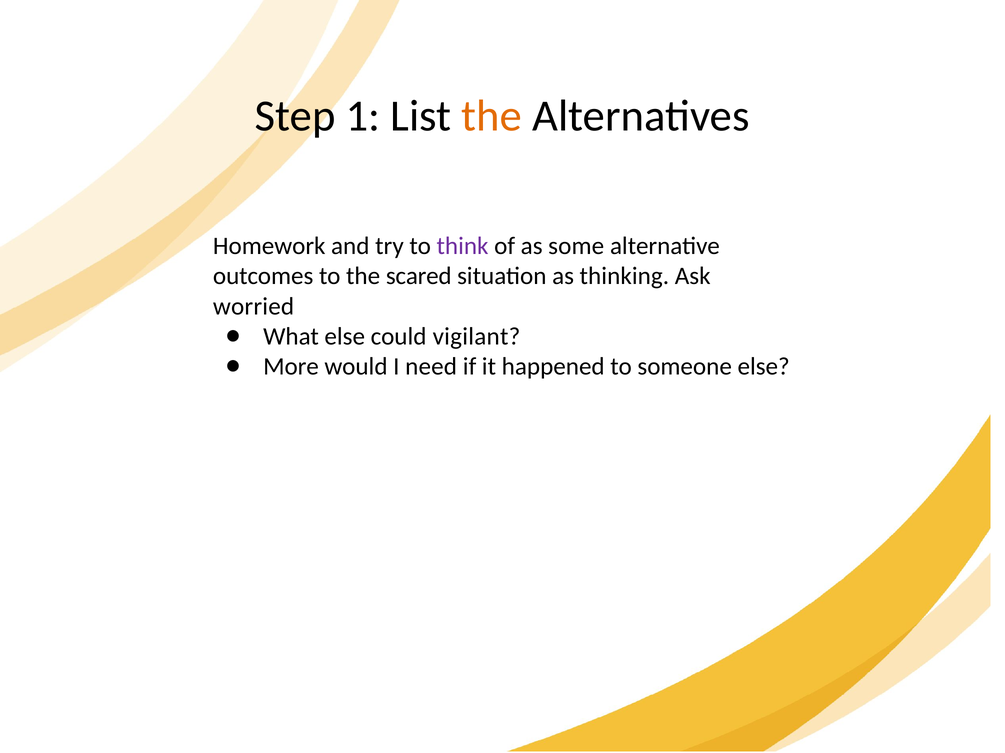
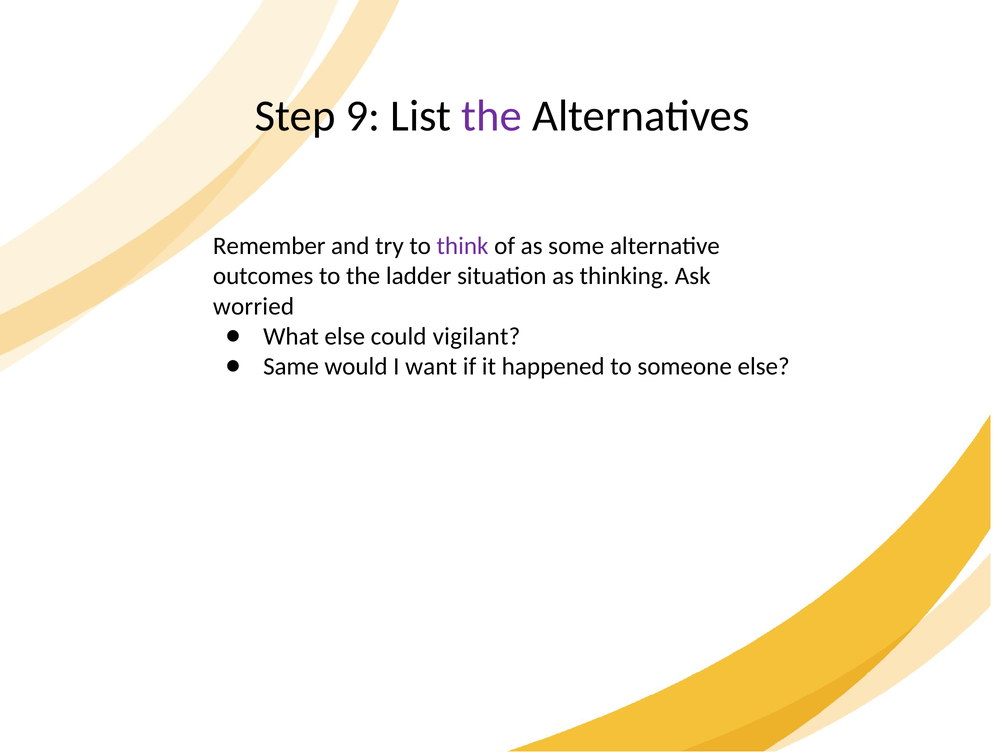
1: 1 -> 9 (363, 116)
the colour: orange -> purple (492, 116)
Homework: Homework -> Remember (269, 246)
scared: scared -> ladder (419, 276)
More: More -> Same (291, 367)
need: need -> want (431, 367)
